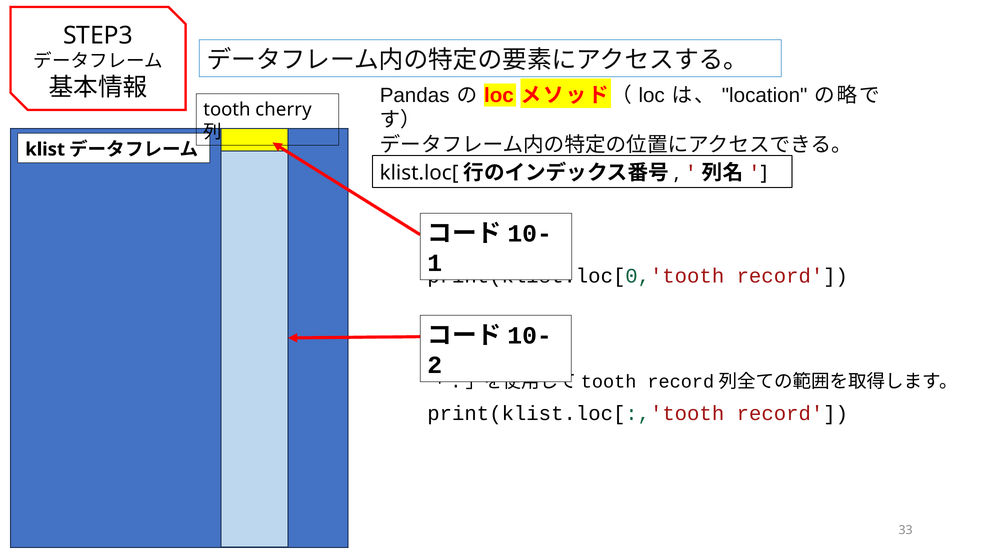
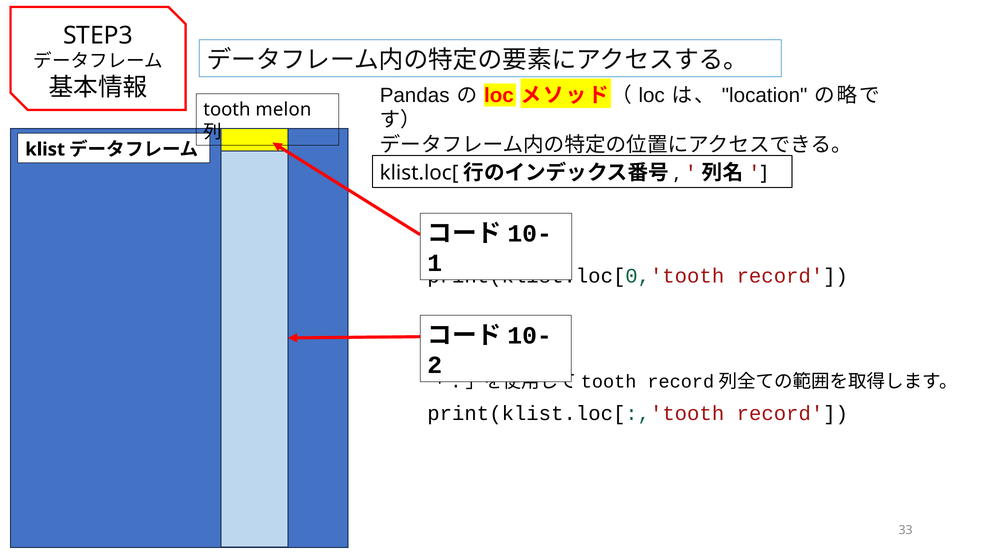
cherry: cherry -> melon (283, 110)
